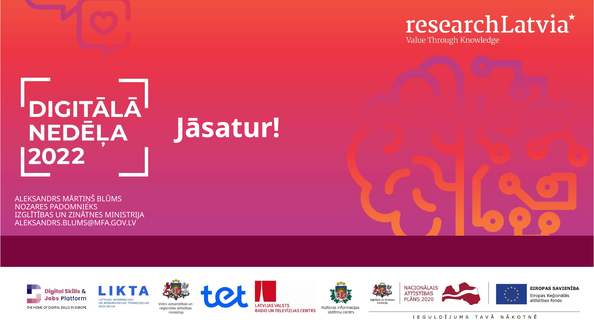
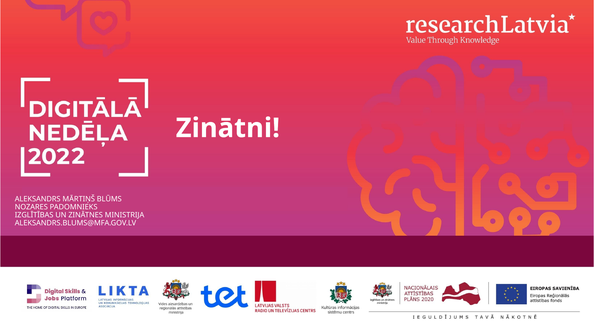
Jāsatur: Jāsatur -> Zinātni (228, 128)
